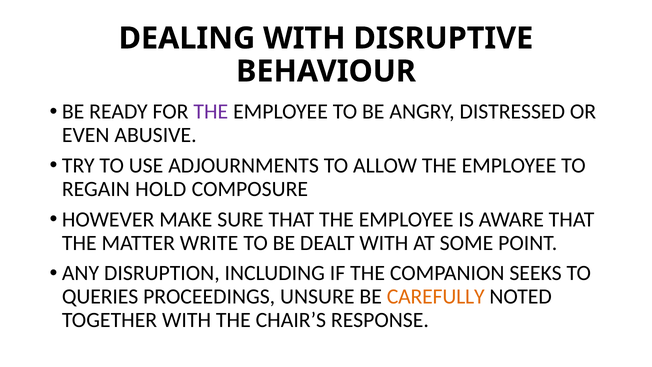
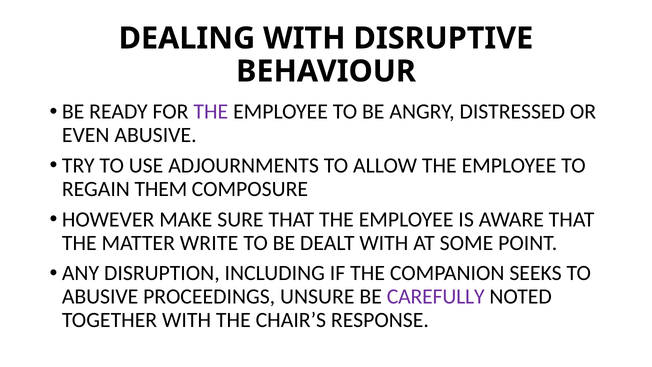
HOLD: HOLD -> THEM (161, 189)
QUERIES: QUERIES -> ABUSIVE (100, 296)
CAREFULLY colour: orange -> purple (436, 296)
